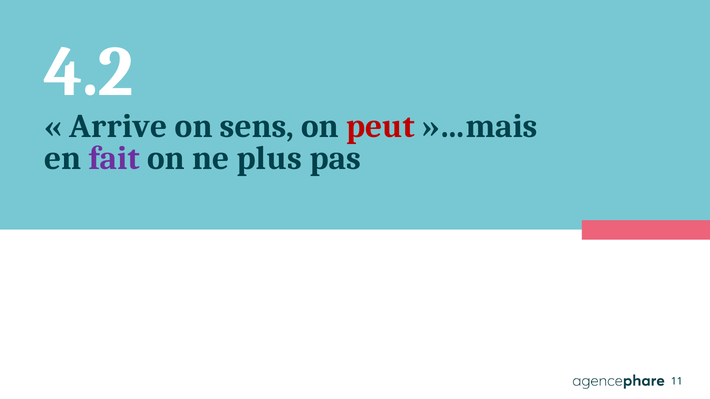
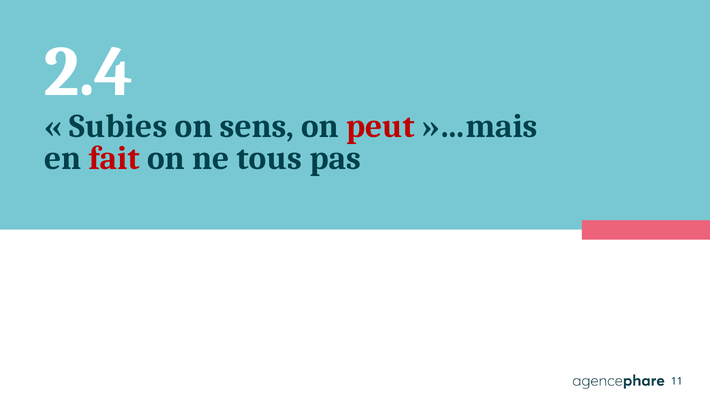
4.2: 4.2 -> 2.4 (89, 72)
Arrive: Arrive -> Subies (118, 126)
fait colour: purple -> red (114, 158)
plus: plus -> tous (269, 158)
